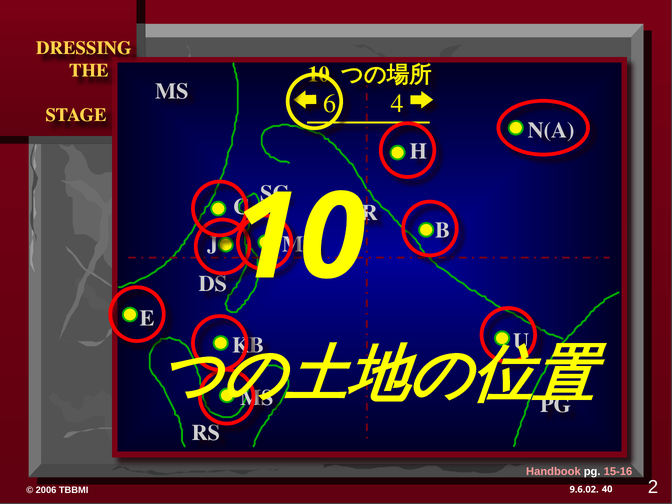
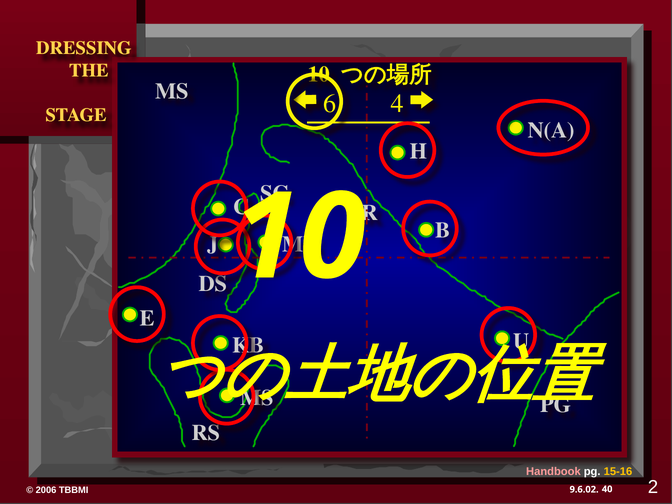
15-16 colour: pink -> yellow (618, 471)
